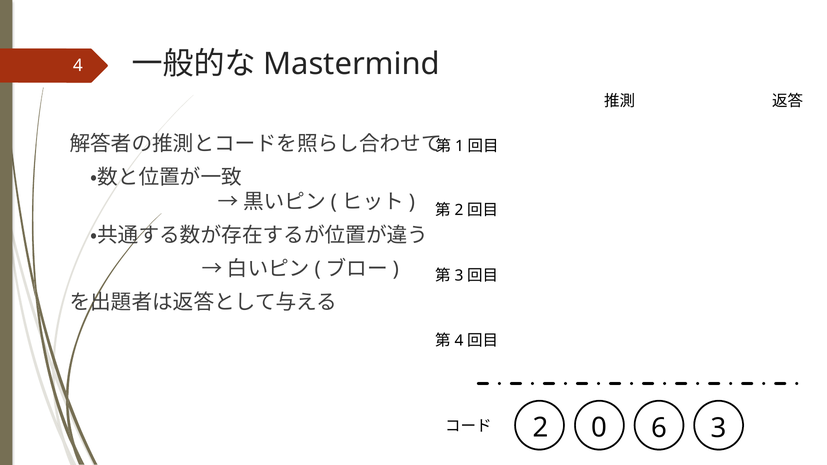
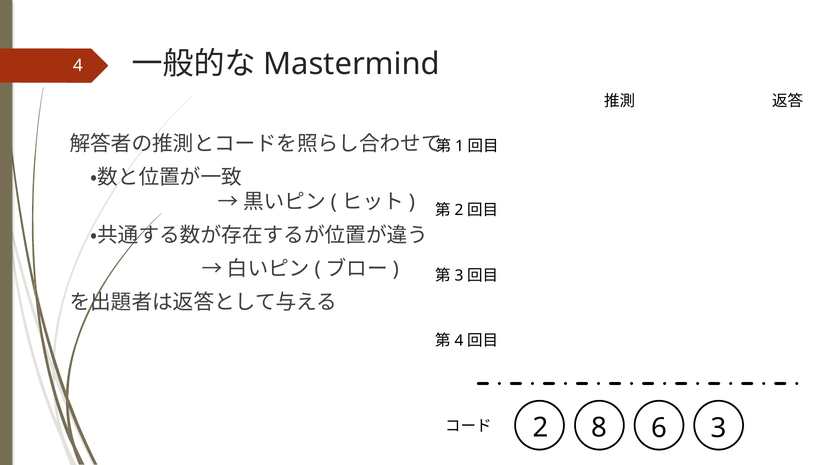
0: 0 -> 8 (599, 428)
